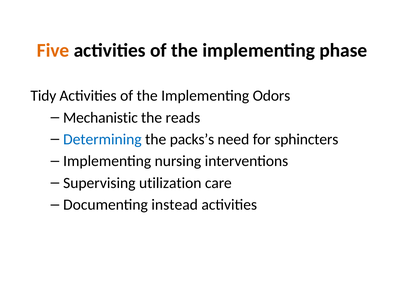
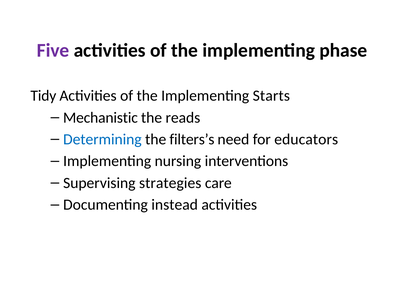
Five colour: orange -> purple (53, 50)
Odors: Odors -> Starts (271, 96)
packs’s: packs’s -> filters’s (192, 139)
sphincters: sphincters -> educators (306, 139)
utilization: utilization -> strategies (170, 183)
